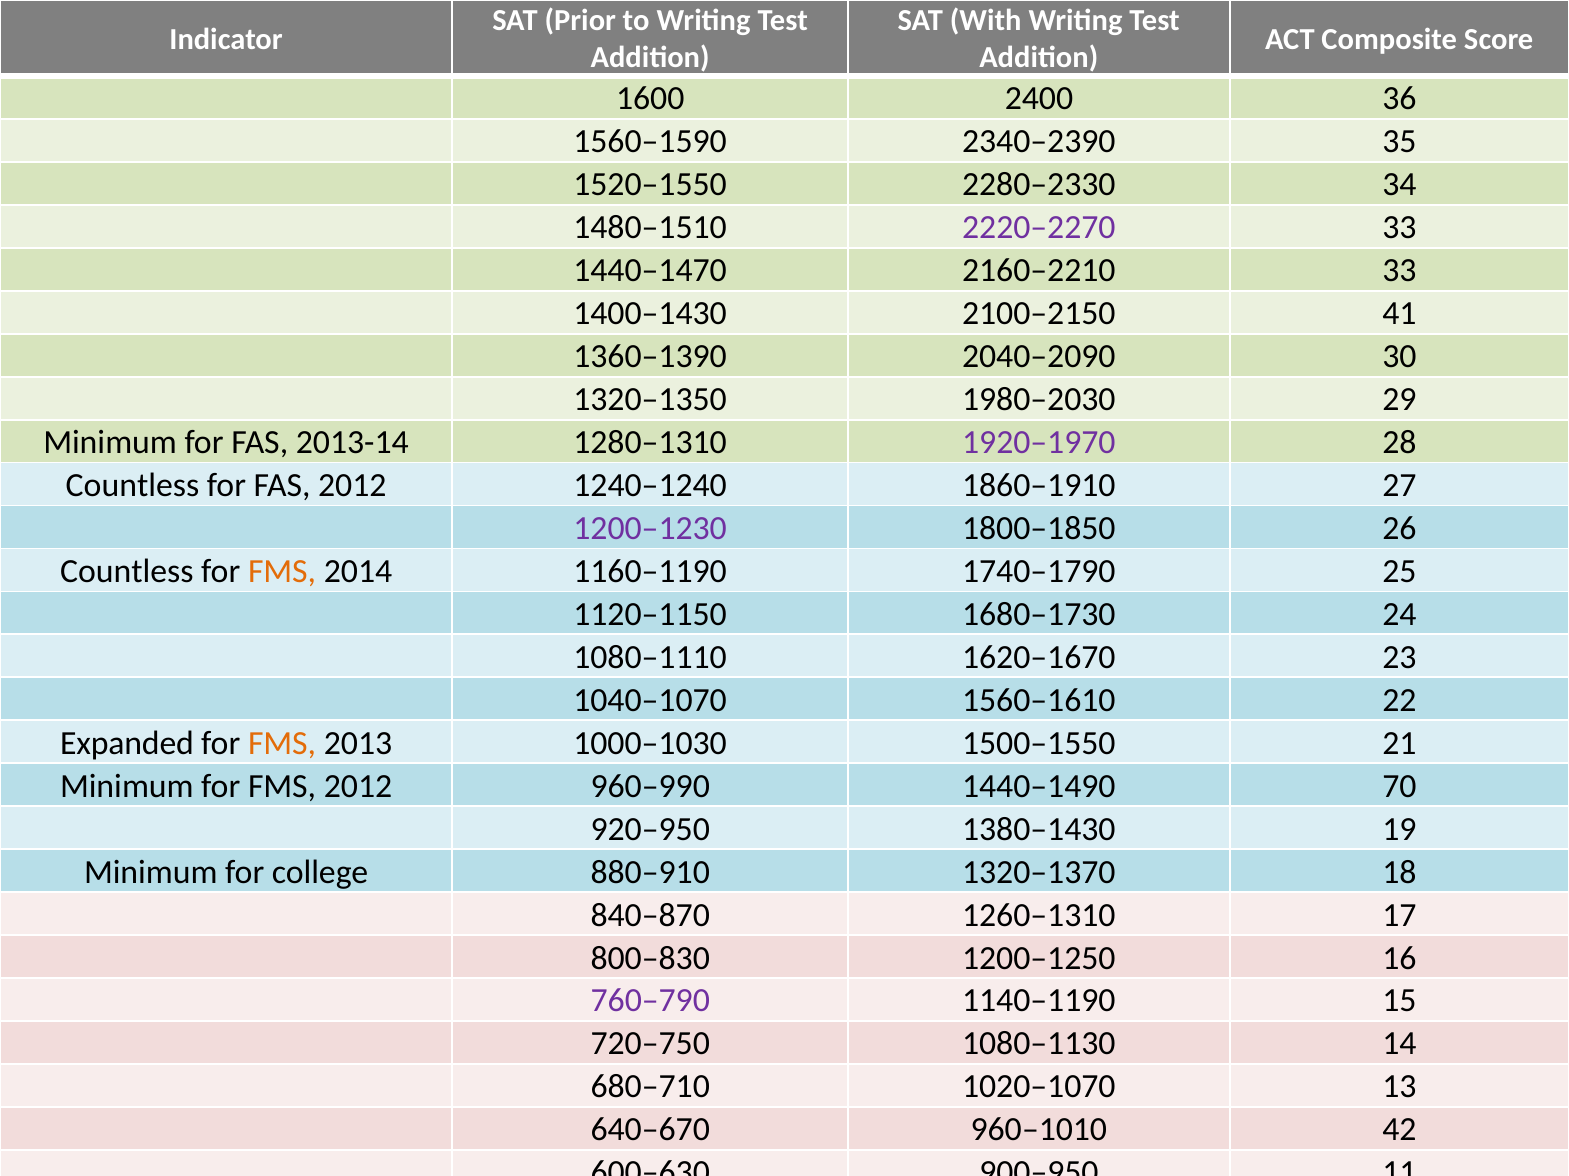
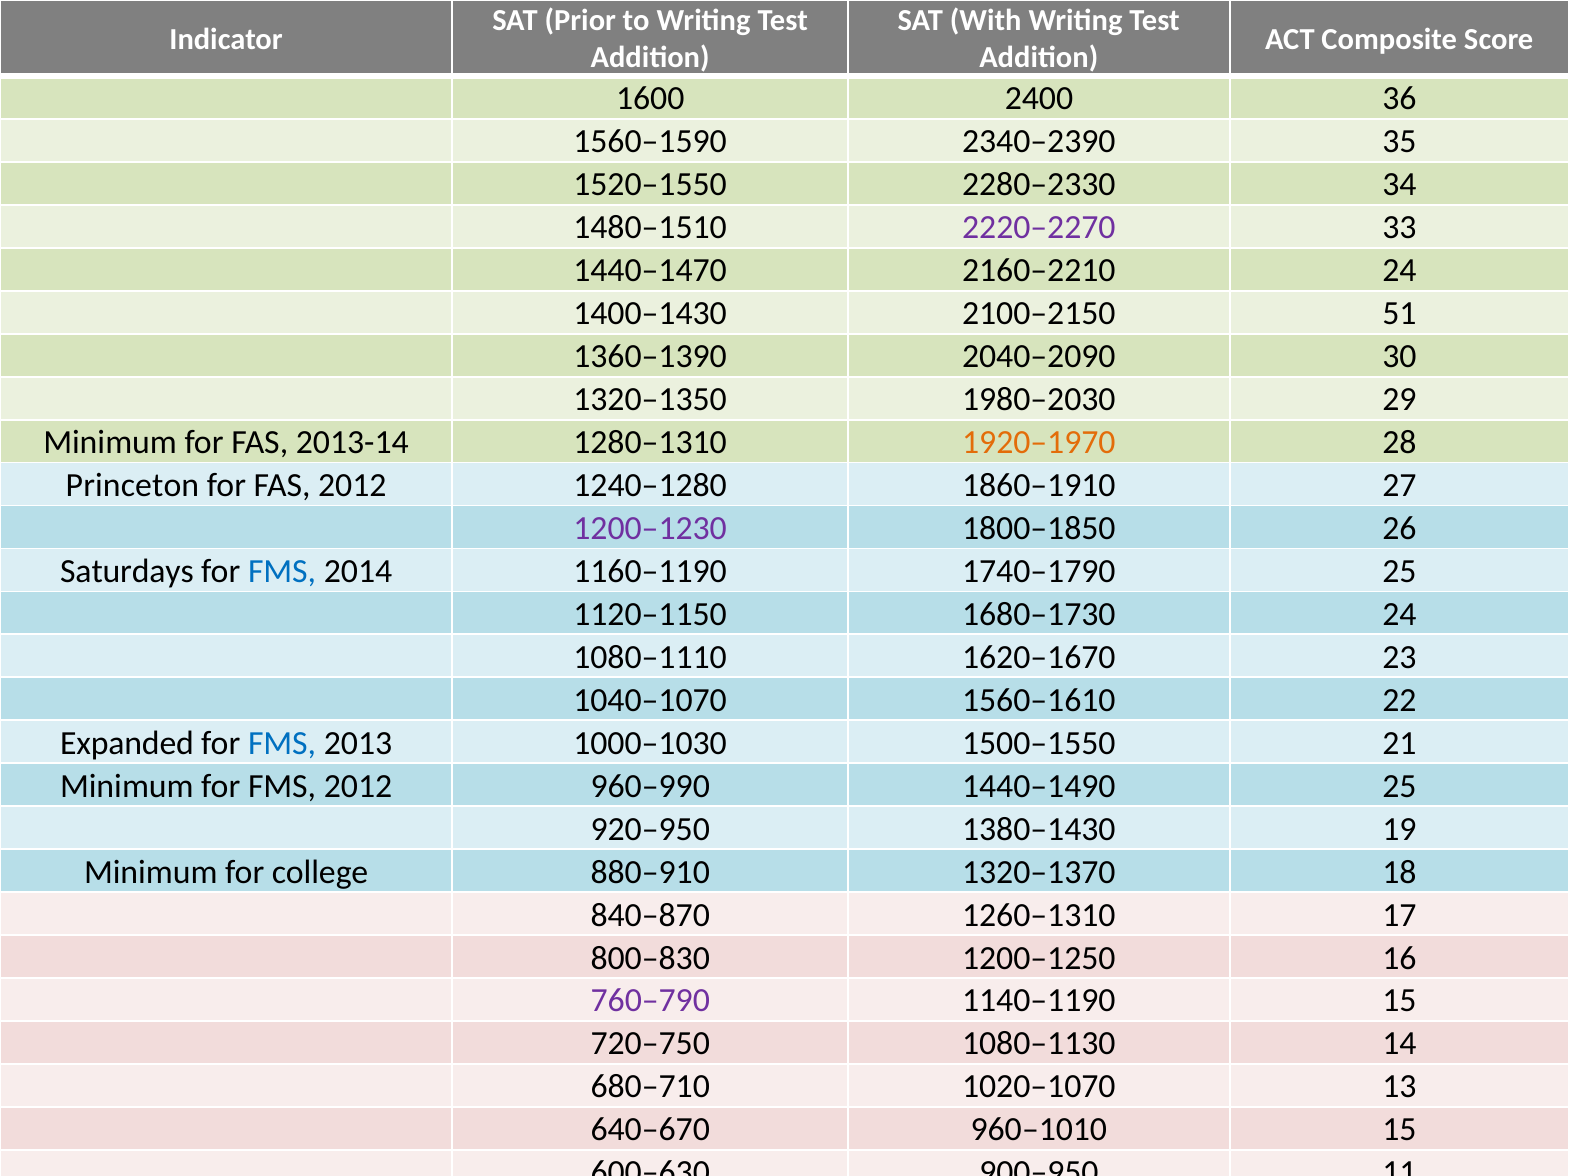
2160–2210 33: 33 -> 24 (1399, 271)
41: 41 -> 51 (1399, 314)
1920–1970 colour: purple -> orange (1039, 443)
Countless: Countless -> Princeton (132, 486)
1240–1240: 1240–1240 -> 1240–1280 (650, 486)
Countless: Countless -> Saturdays (127, 572)
FMS colour: orange -> blue (282, 572)
FMS colour: orange -> blue (282, 744)
1440–1490 70: 70 -> 25 (1399, 787)
960–1010 42: 42 -> 15 (1399, 1130)
